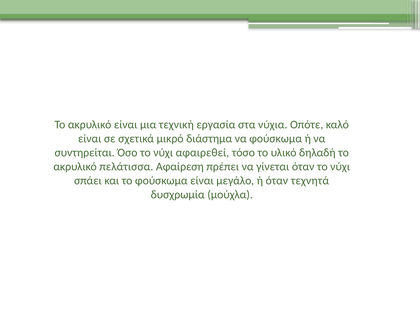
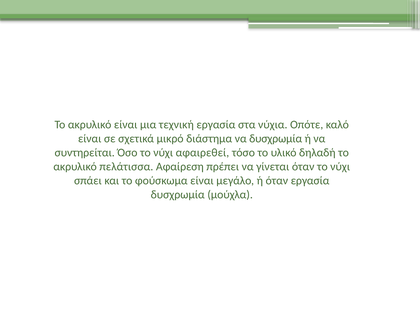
να φούσκωμα: φούσκωμα -> δυσχρωμία (276, 139)
όταν τεχνητά: τεχνητά -> εργασία (310, 181)
